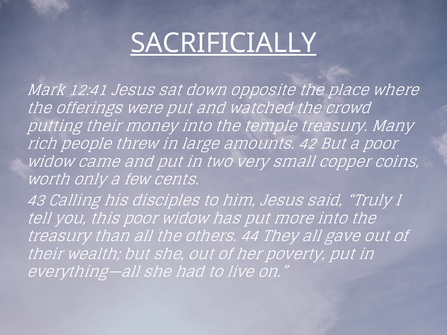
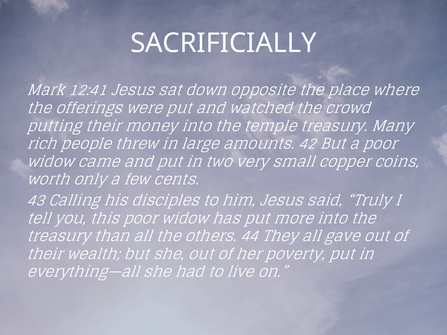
SACRIFICIALLY underline: present -> none (223, 43)
